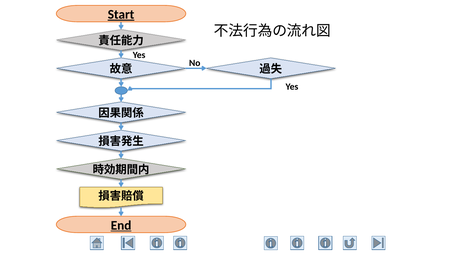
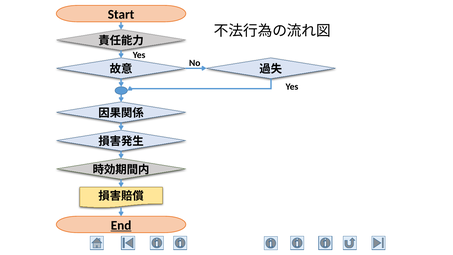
Start underline: present -> none (121, 15)
